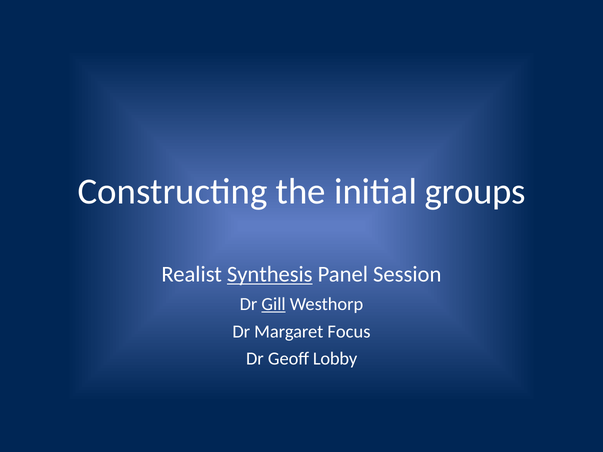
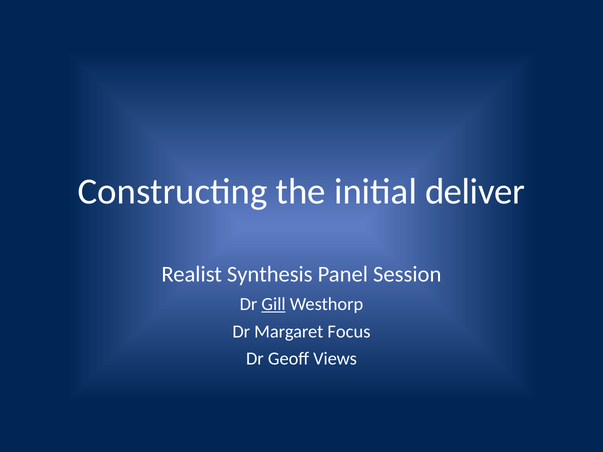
groups: groups -> deliver (475, 192)
Synthesis underline: present -> none (270, 274)
Lobby: Lobby -> Views (335, 359)
